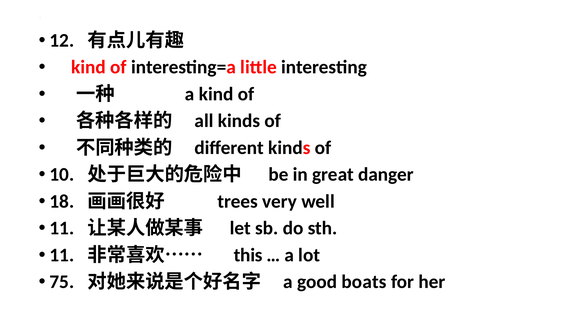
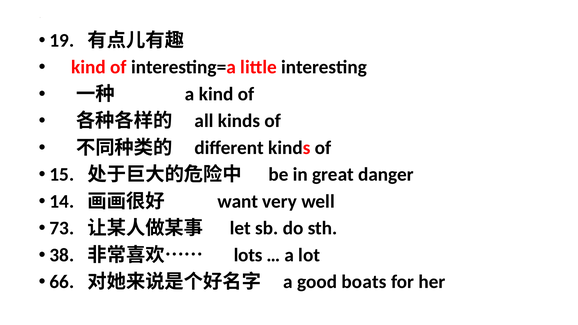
12: 12 -> 19 (62, 40)
10: 10 -> 15 (62, 175)
18: 18 -> 14 (62, 201)
trees: trees -> want (238, 201)
11: 11 -> 73 (62, 228)
11: 11 -> 38 (62, 255)
this: this -> lots (248, 255)
75: 75 -> 66 (62, 282)
